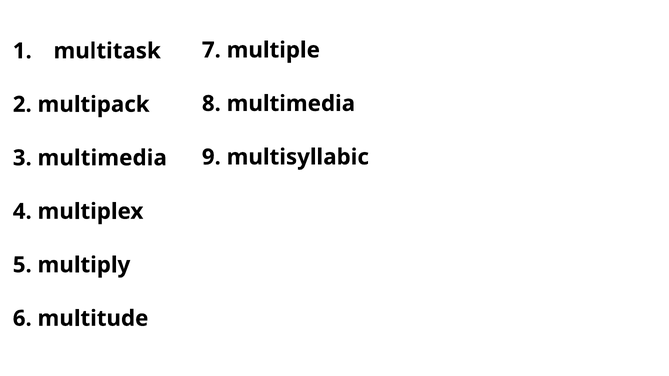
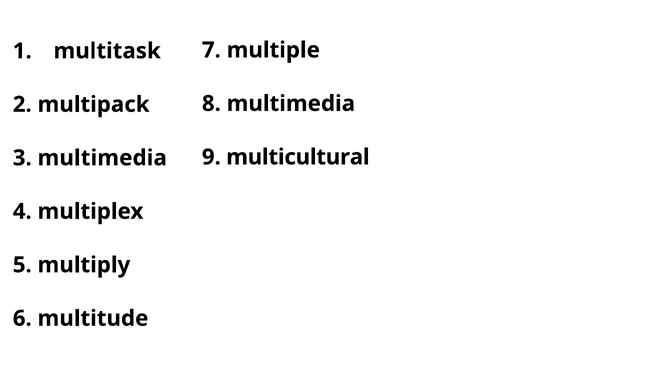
multisyllabic: multisyllabic -> multicultural (298, 157)
